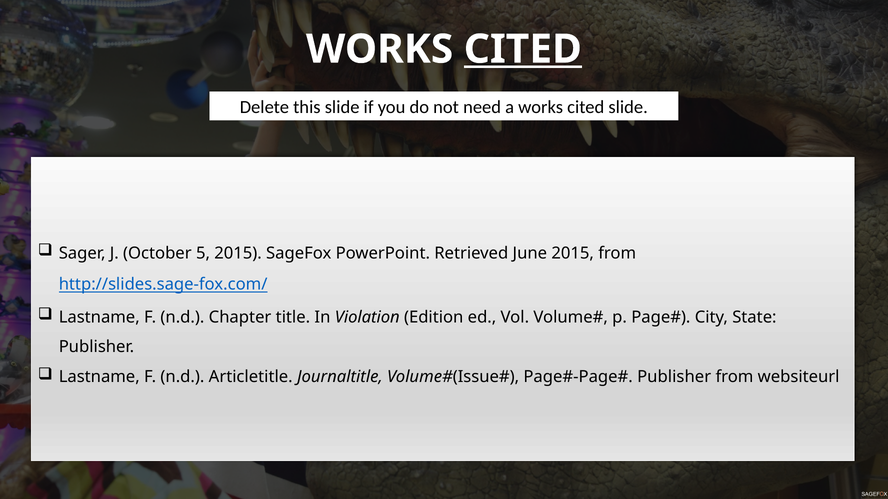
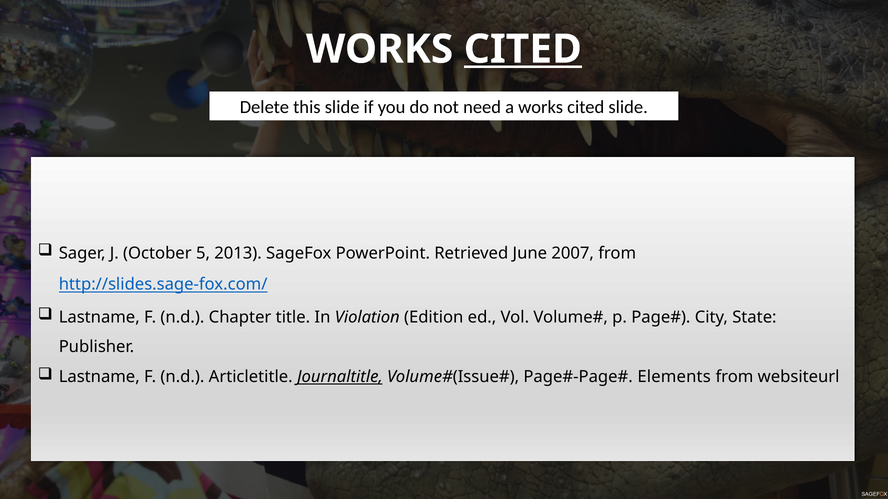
5 2015: 2015 -> 2013 (238, 253)
June 2015: 2015 -> 2007 (573, 253)
Journaltitle underline: none -> present (340, 377)
Publisher: Publisher -> Elements (674, 377)
